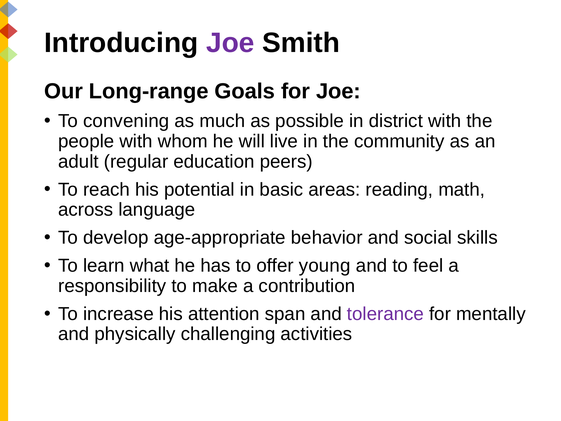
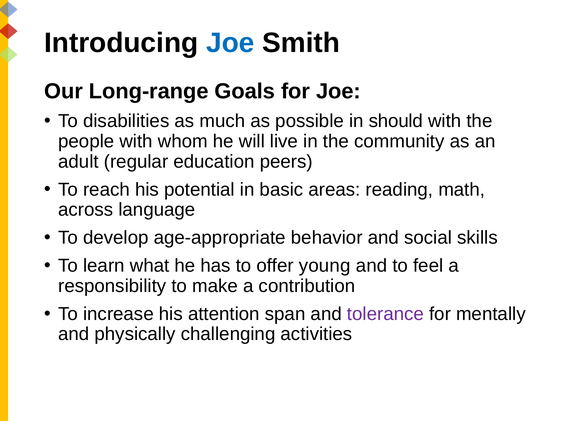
Joe colour: purple -> blue (230, 43)
convening: convening -> disabilities (126, 121)
district: district -> should (396, 121)
